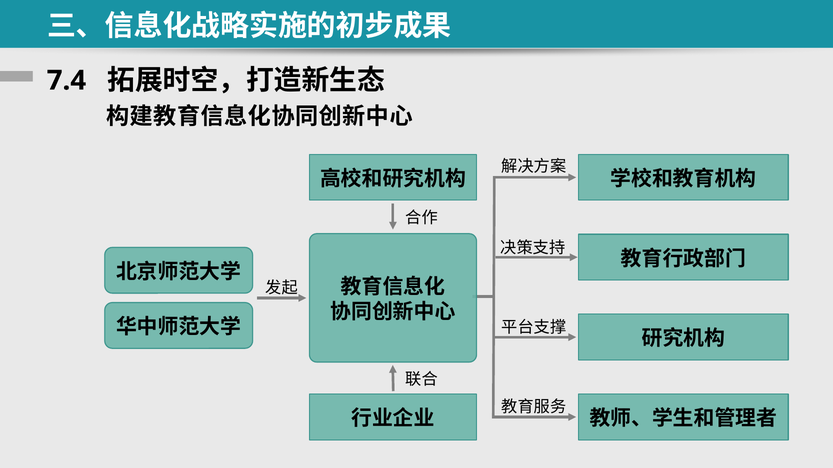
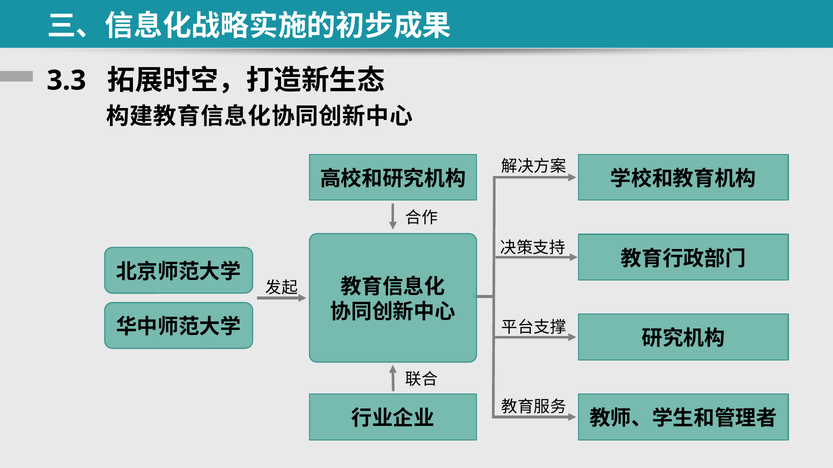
7.4: 7.4 -> 3.3 (66, 81)
